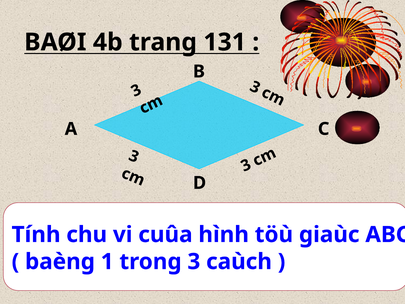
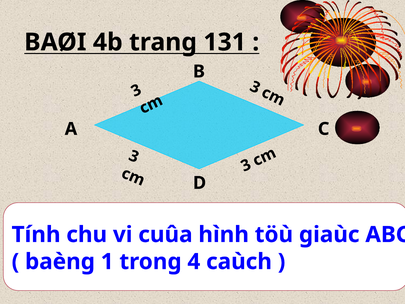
trong 3: 3 -> 4 (194, 261)
